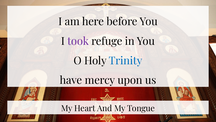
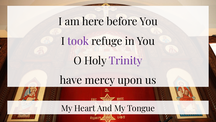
Trinity colour: blue -> purple (126, 61)
